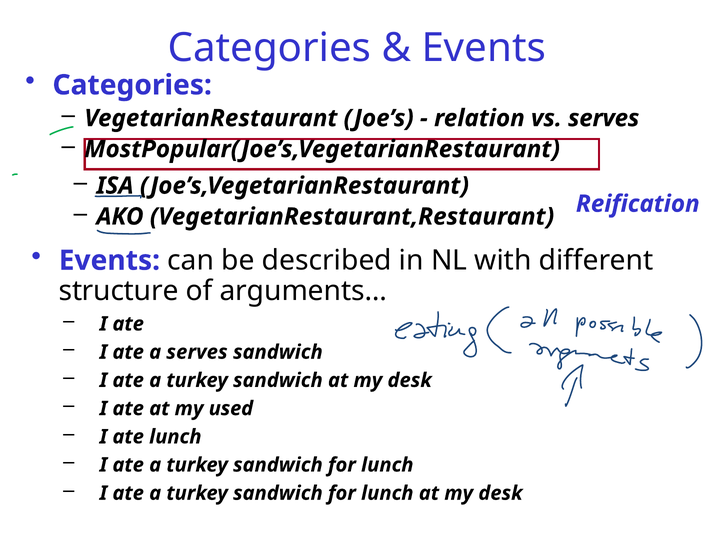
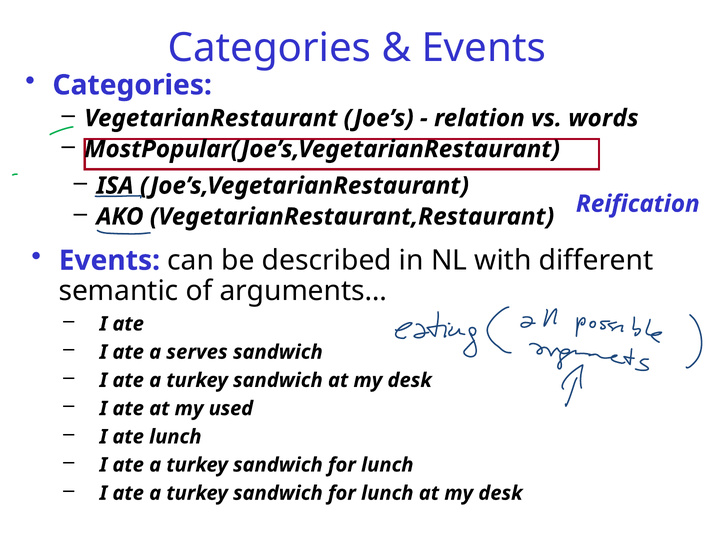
vs serves: serves -> words (603, 118)
structure: structure -> semantic (119, 291)
